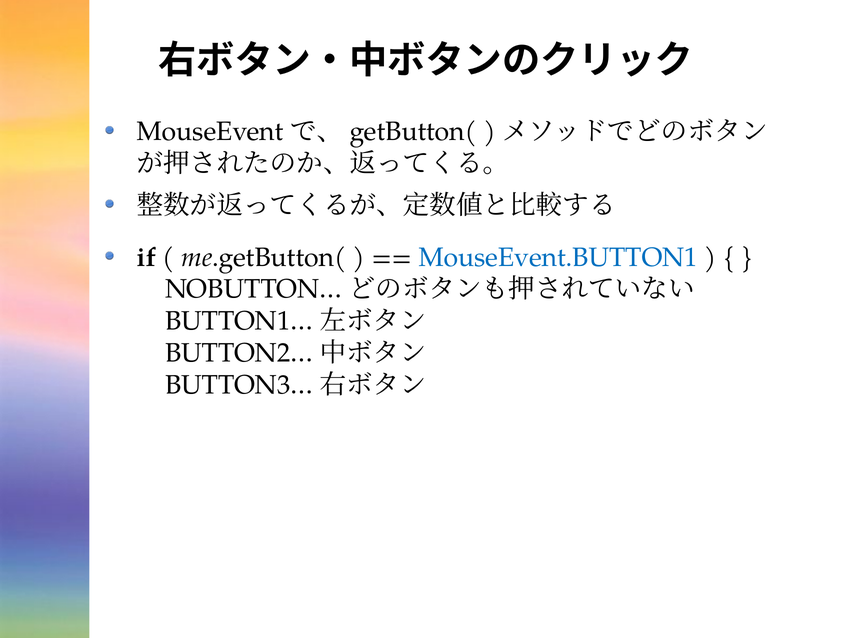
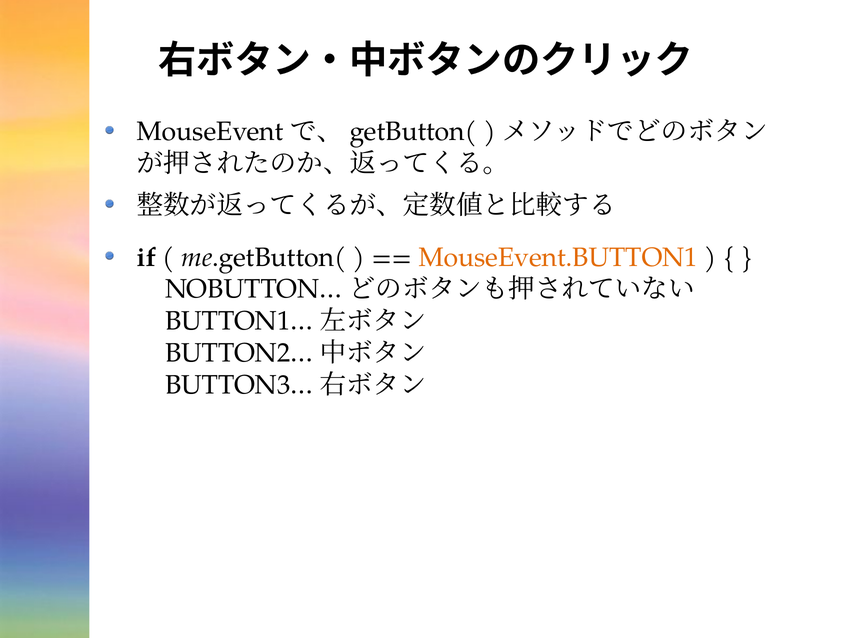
MouseEvent.BUTTON1 colour: blue -> orange (558, 257)
